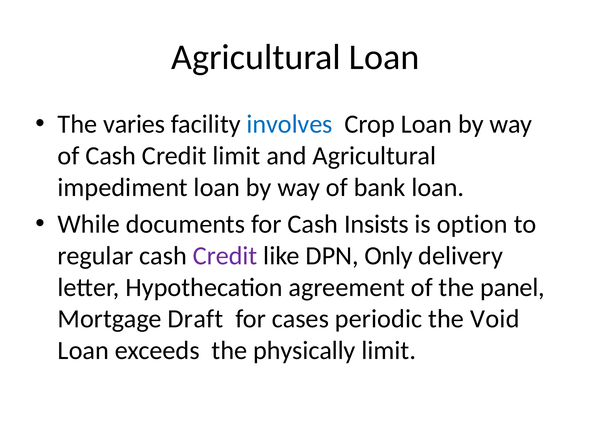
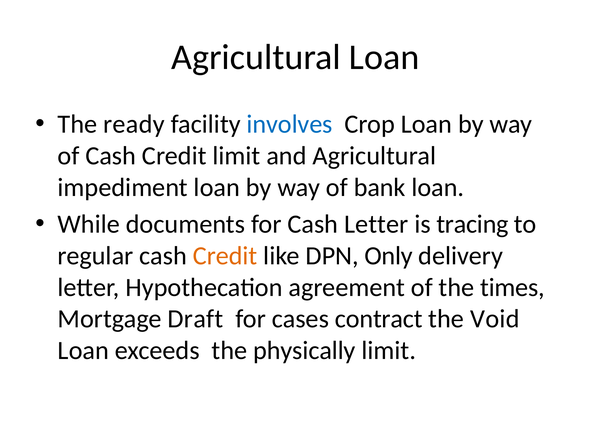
varies: varies -> ready (134, 124)
Cash Insists: Insists -> Letter (376, 224)
option: option -> tracing (472, 224)
Credit colour: purple -> orange (225, 255)
panel: panel -> times (512, 287)
periodic: periodic -> contract (379, 318)
